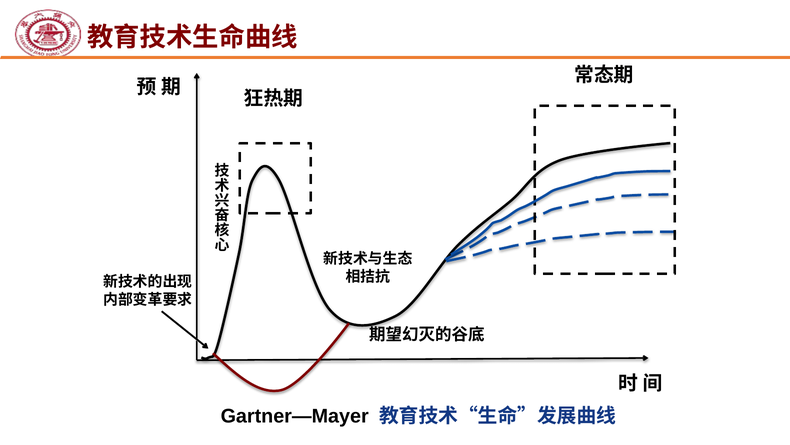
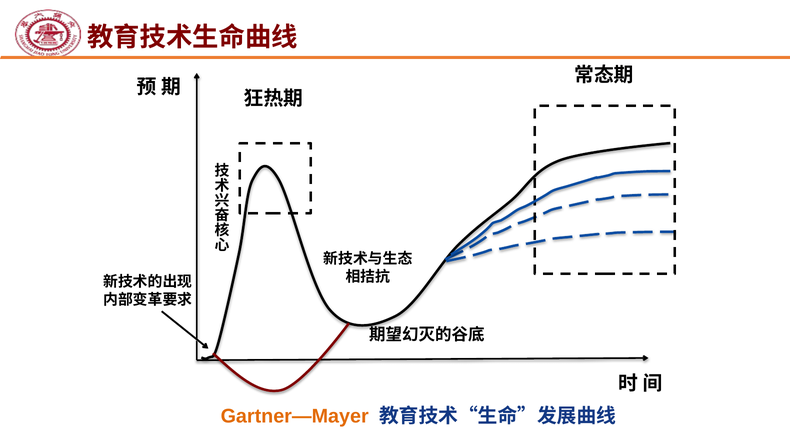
Gartner—Mayer colour: black -> orange (295, 416)
